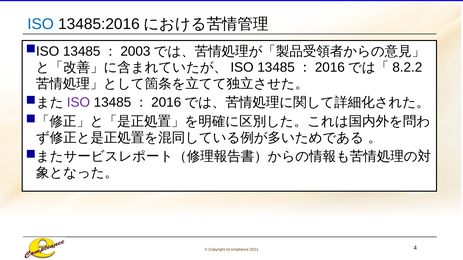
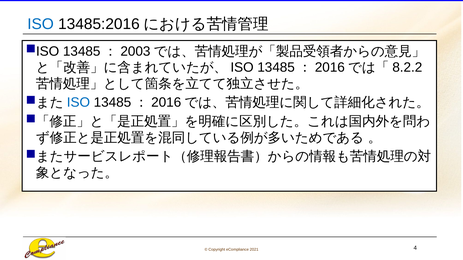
ISO colour: purple -> blue (78, 103)
